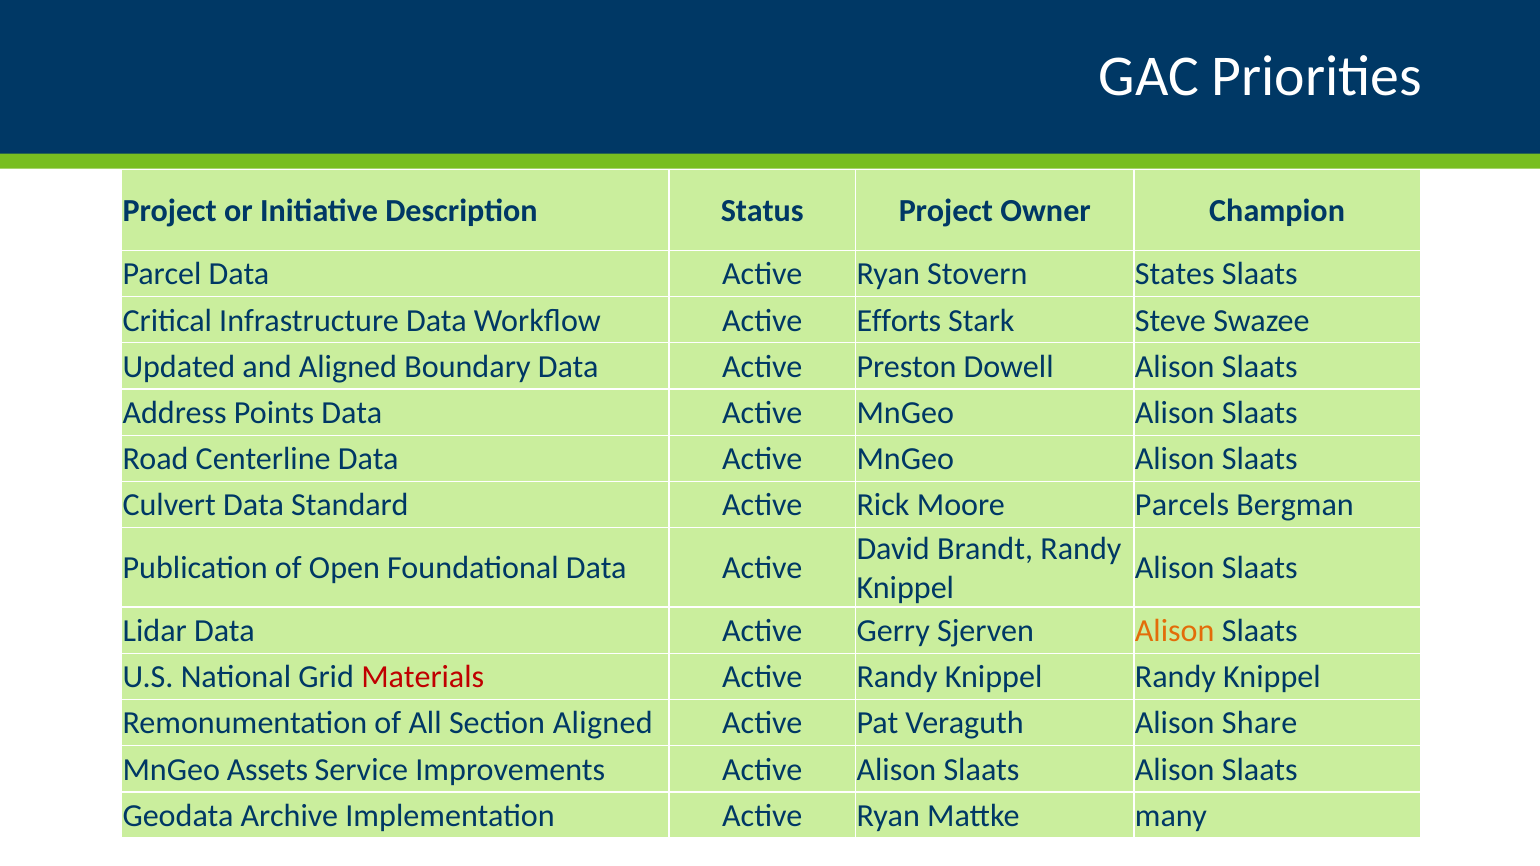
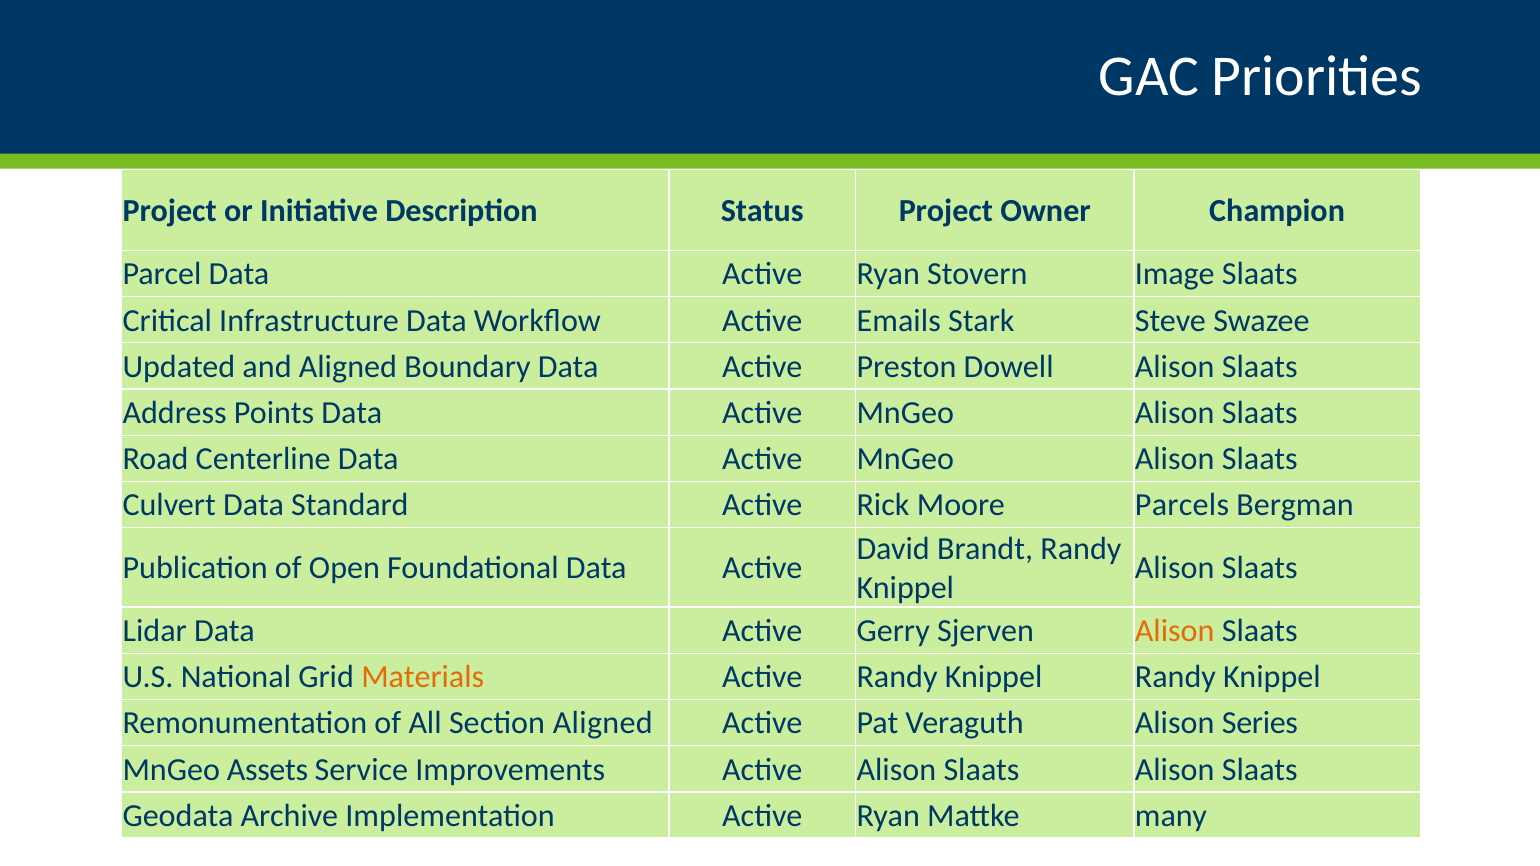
States: States -> Image (1175, 274)
Efforts: Efforts -> Emails (899, 321)
Materials colour: red -> orange (423, 677)
Share: Share -> Series (1260, 724)
